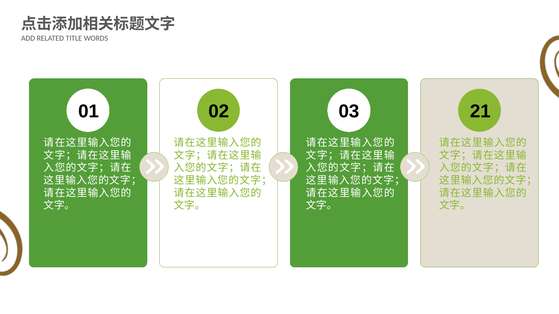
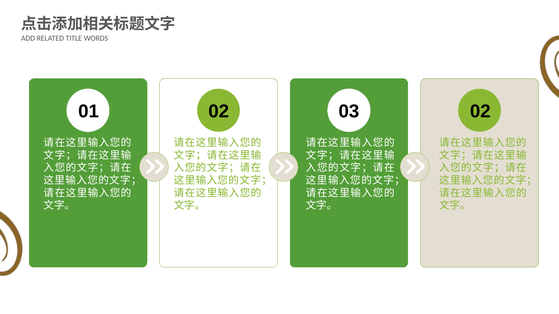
03 21: 21 -> 02 (480, 112)
